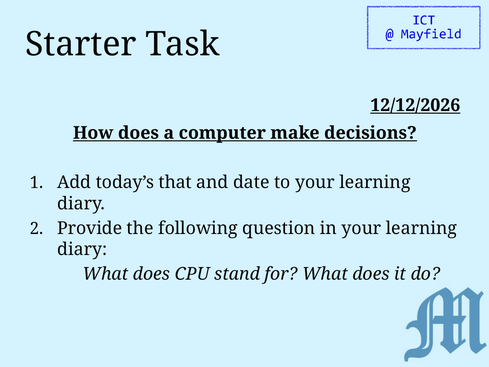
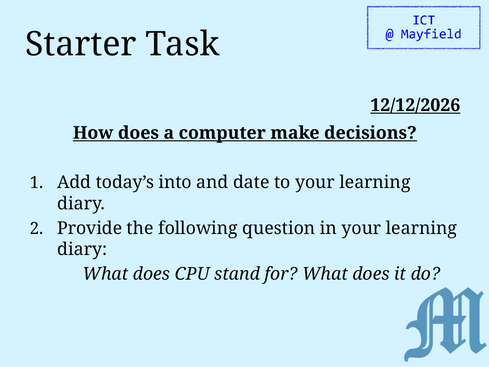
that: that -> into (175, 182)
